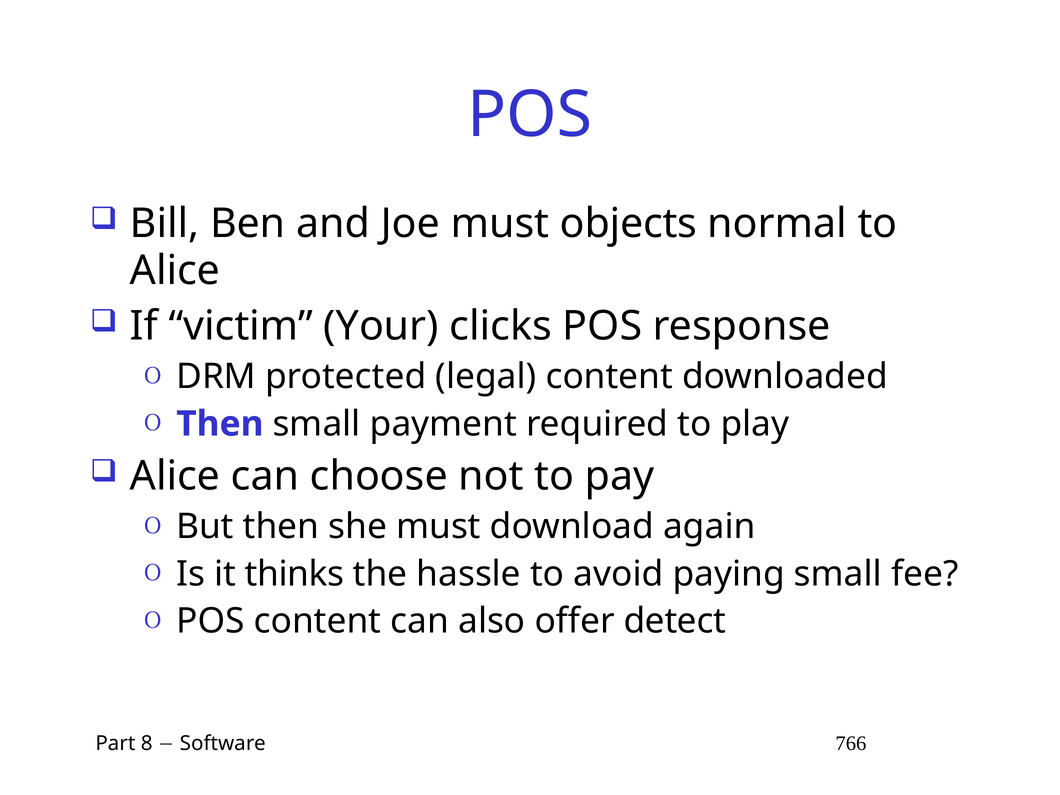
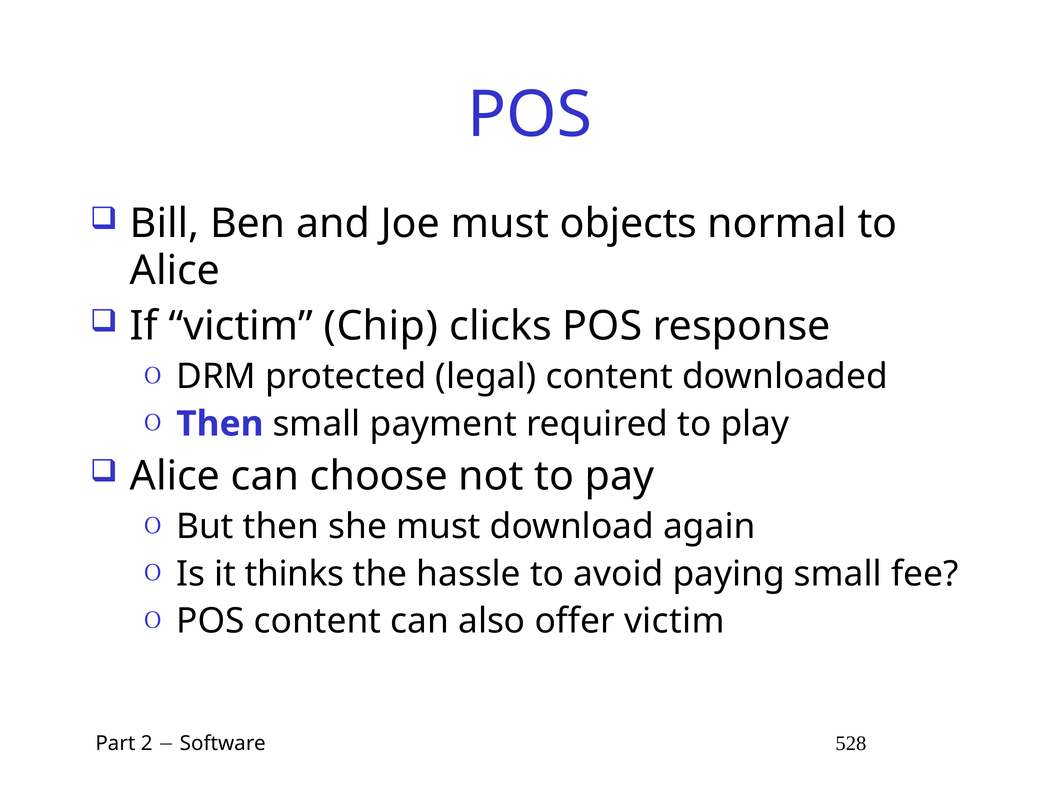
Your: Your -> Chip (381, 326)
offer detect: detect -> victim (674, 621)
8: 8 -> 2 (147, 743)
766: 766 -> 528 (851, 743)
